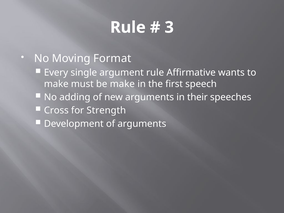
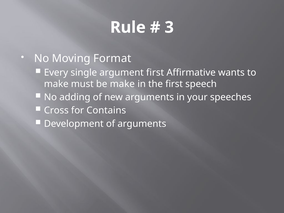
argument rule: rule -> first (155, 73)
their: their -> your (197, 97)
Strength: Strength -> Contains (106, 110)
